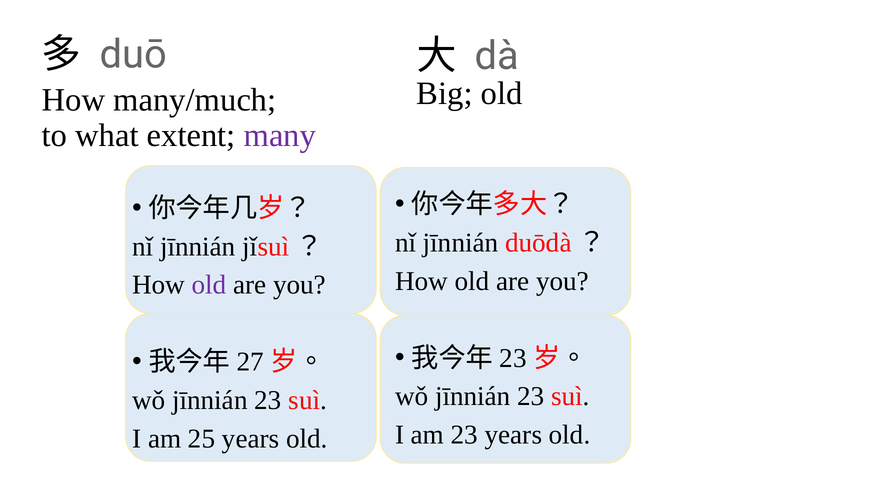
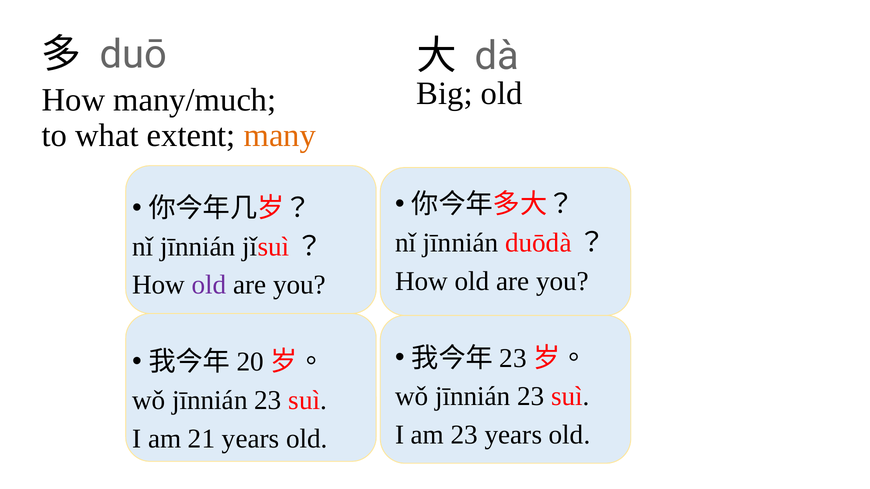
many colour: purple -> orange (280, 135)
27: 27 -> 20 (250, 362)
25: 25 -> 21 (202, 439)
